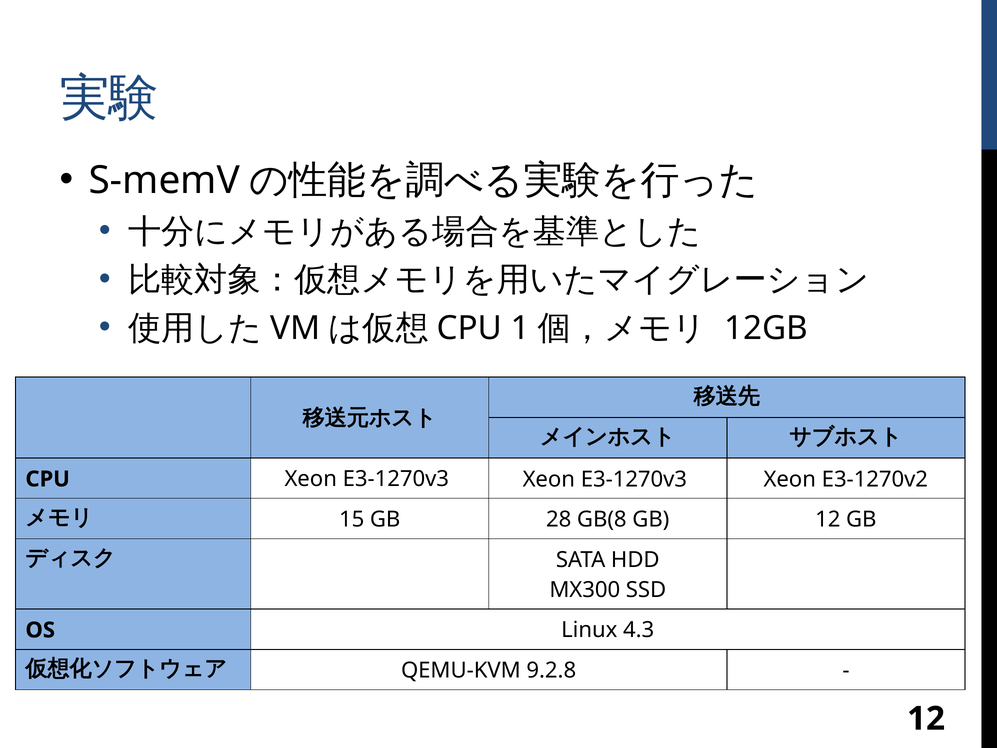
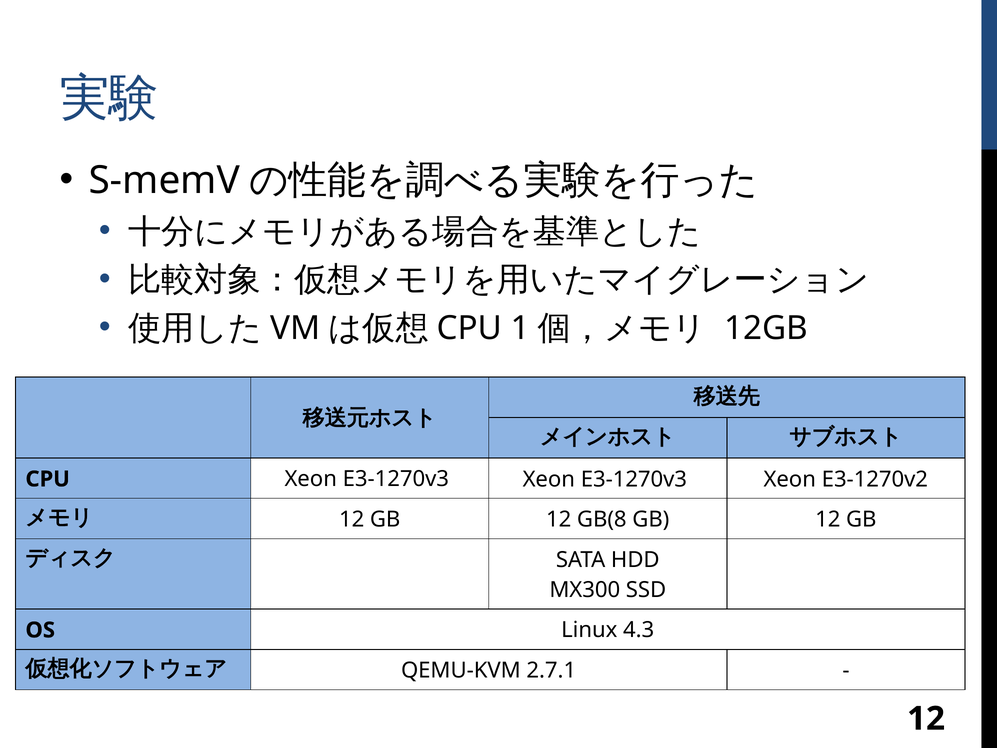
15: 15 -> 12 (352, 519)
28: 28 -> 12 (559, 519)
9.2.8: 9.2.8 -> 2.7.1 (551, 670)
